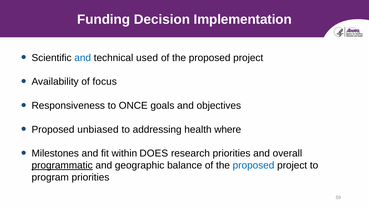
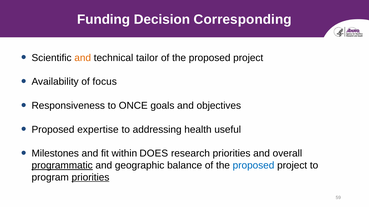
Implementation: Implementation -> Corresponding (243, 20)
and colour: blue -> orange (83, 58)
used: used -> tailor (147, 58)
unbiased: unbiased -> expertise (98, 130)
where: where -> useful (228, 130)
priorities underline: none -> present (90, 178)
